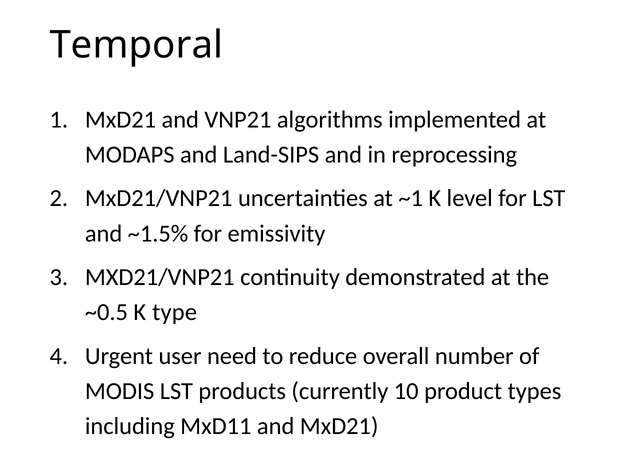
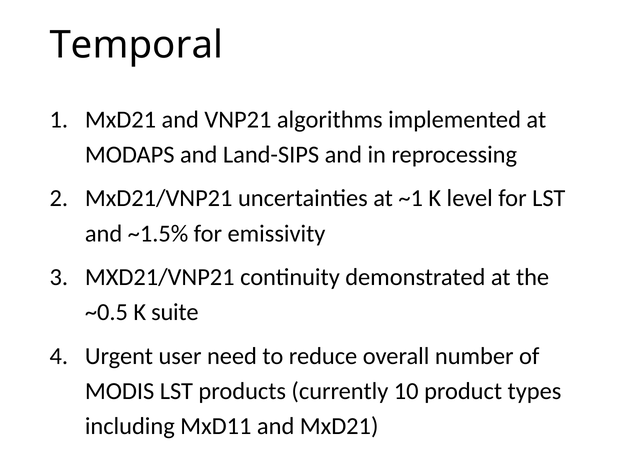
type: type -> suite (175, 313)
